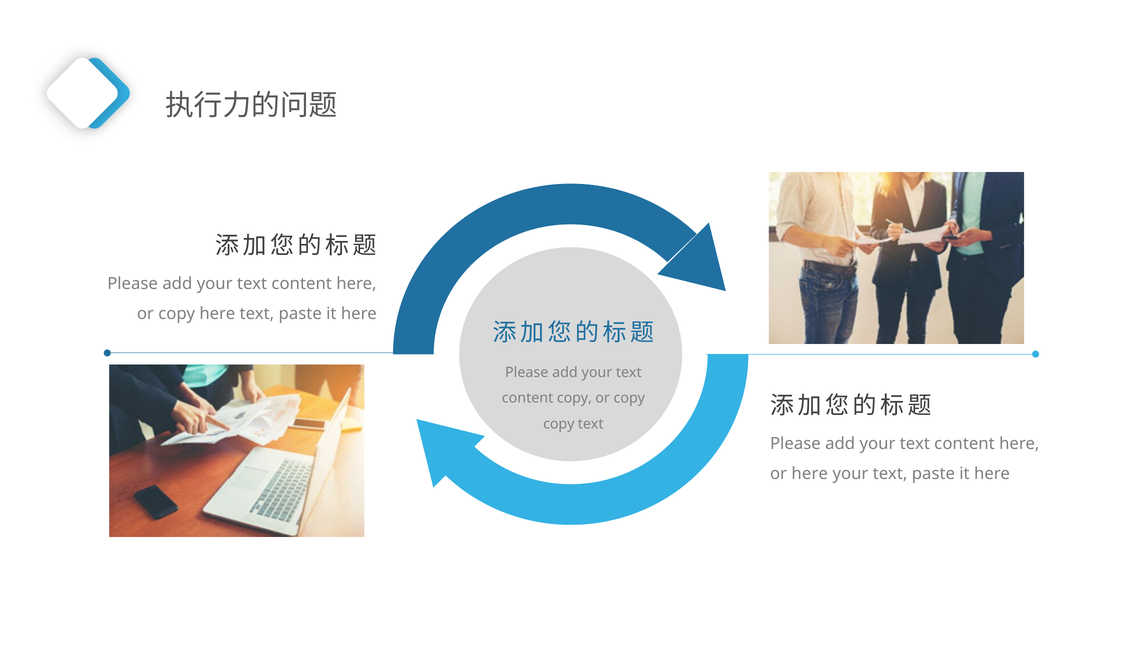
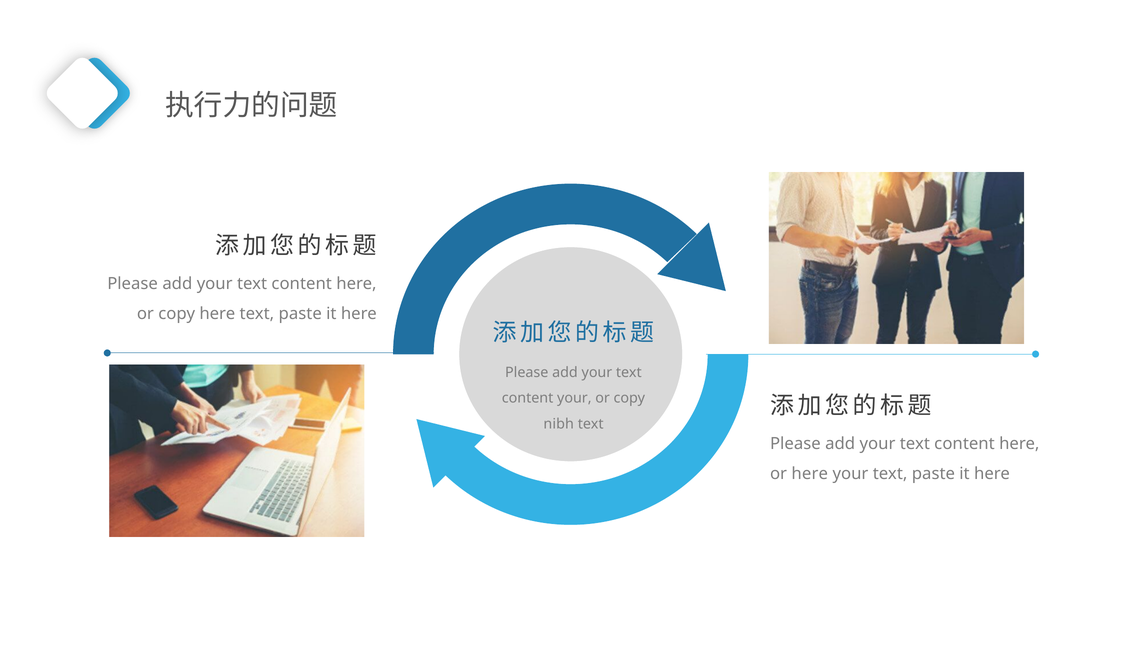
content copy: copy -> your (574, 398)
copy: copy -> nibh (559, 424)
